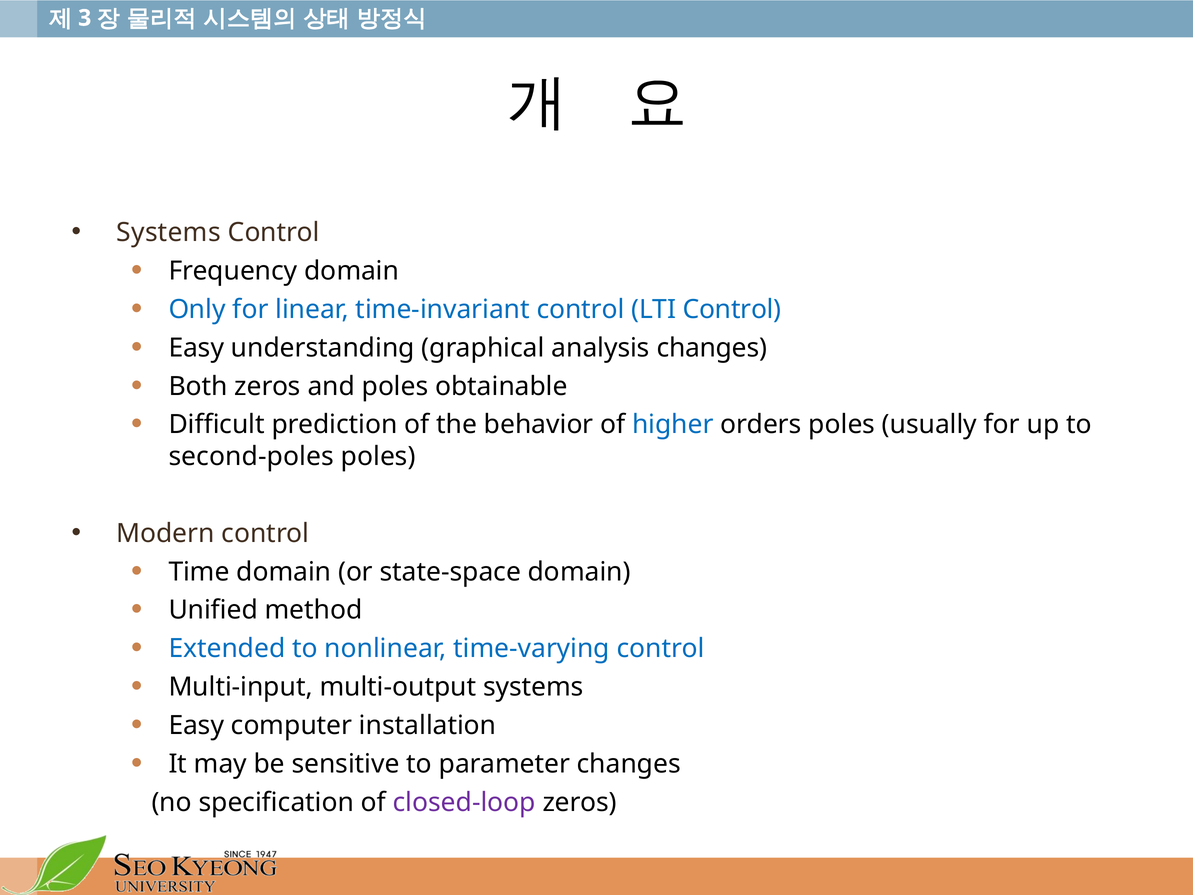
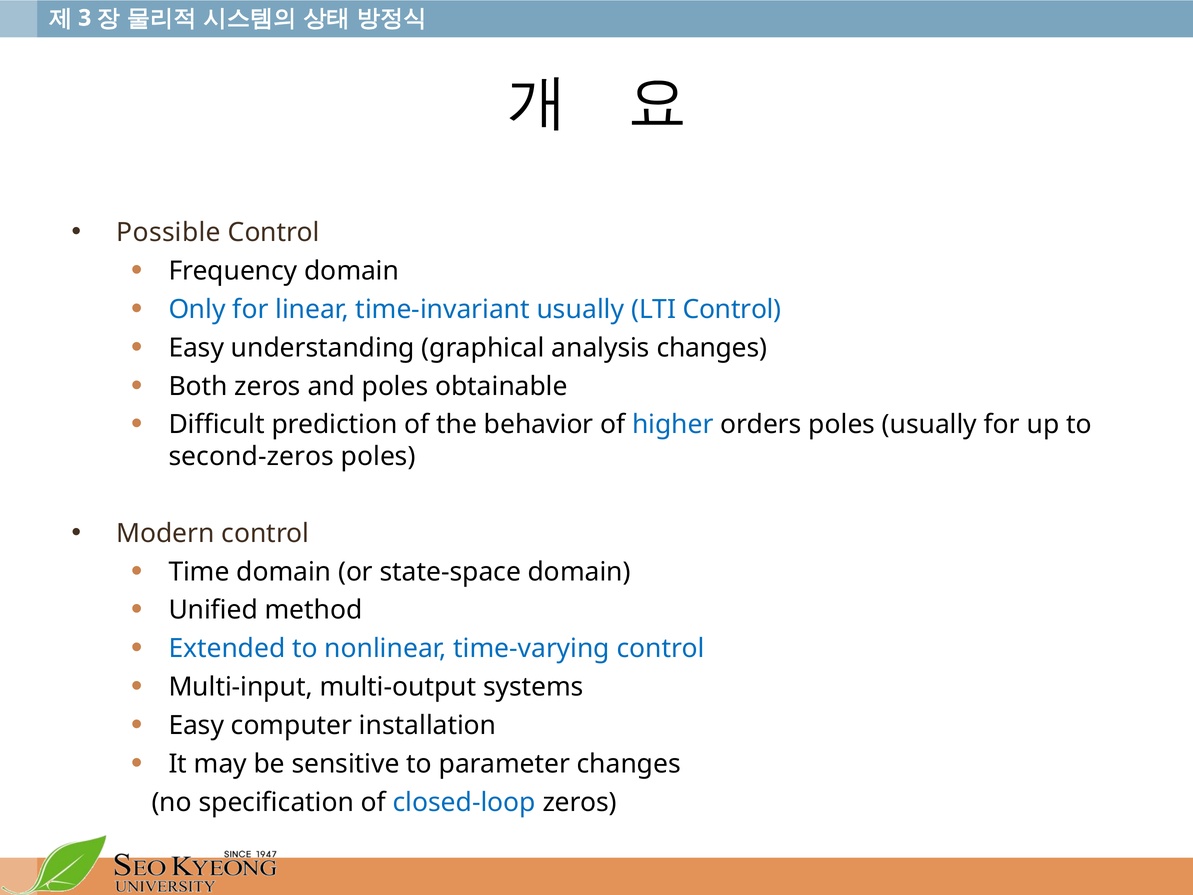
Systems: Systems -> Possible (169, 232)
time-invariant control: control -> usually (580, 309)
second-poles: second-poles -> second-zeros (251, 456)
closed-loop colour: purple -> blue (464, 802)
